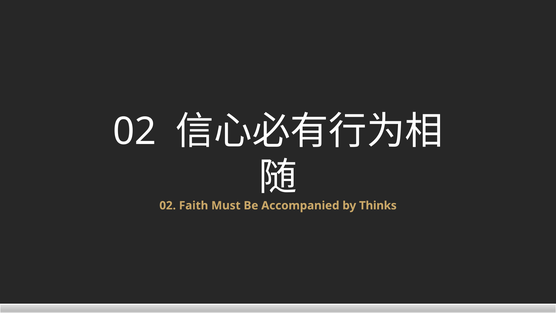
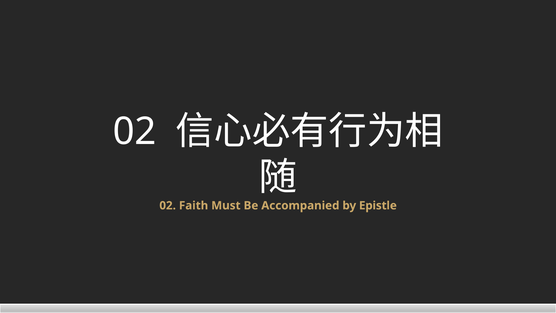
Thinks: Thinks -> Epistle (378, 205)
